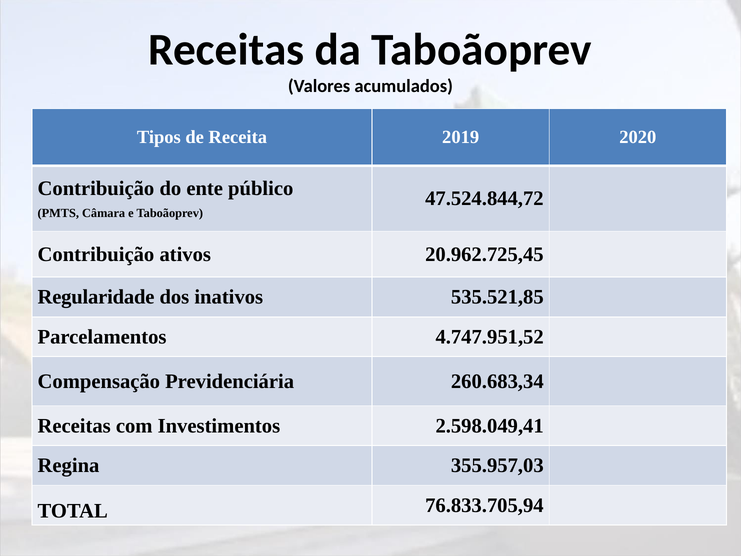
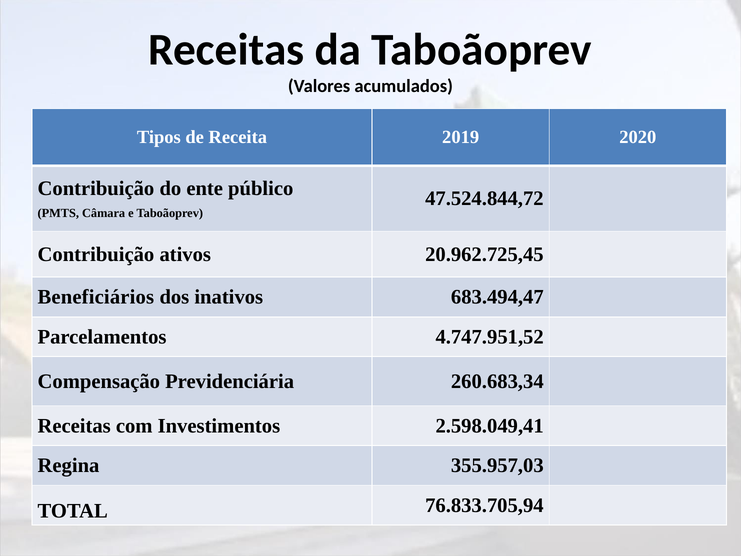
Regularidade: Regularidade -> Beneficiários (96, 297)
535.521,85: 535.521,85 -> 683.494,47 (497, 297)
